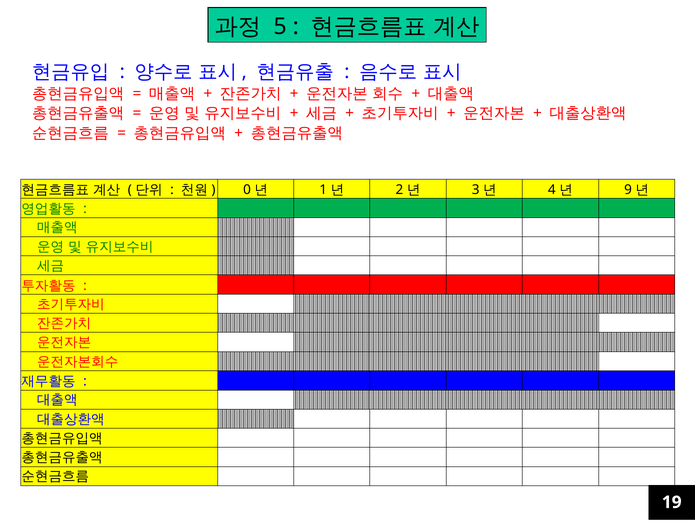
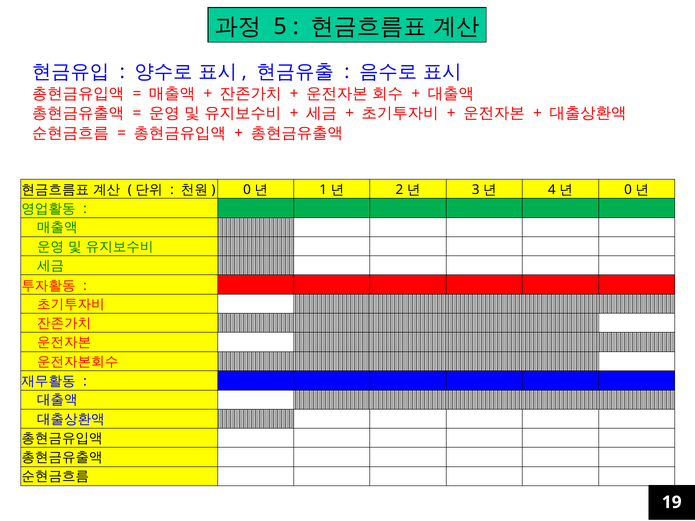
9: 9 -> 0 (628, 190)
